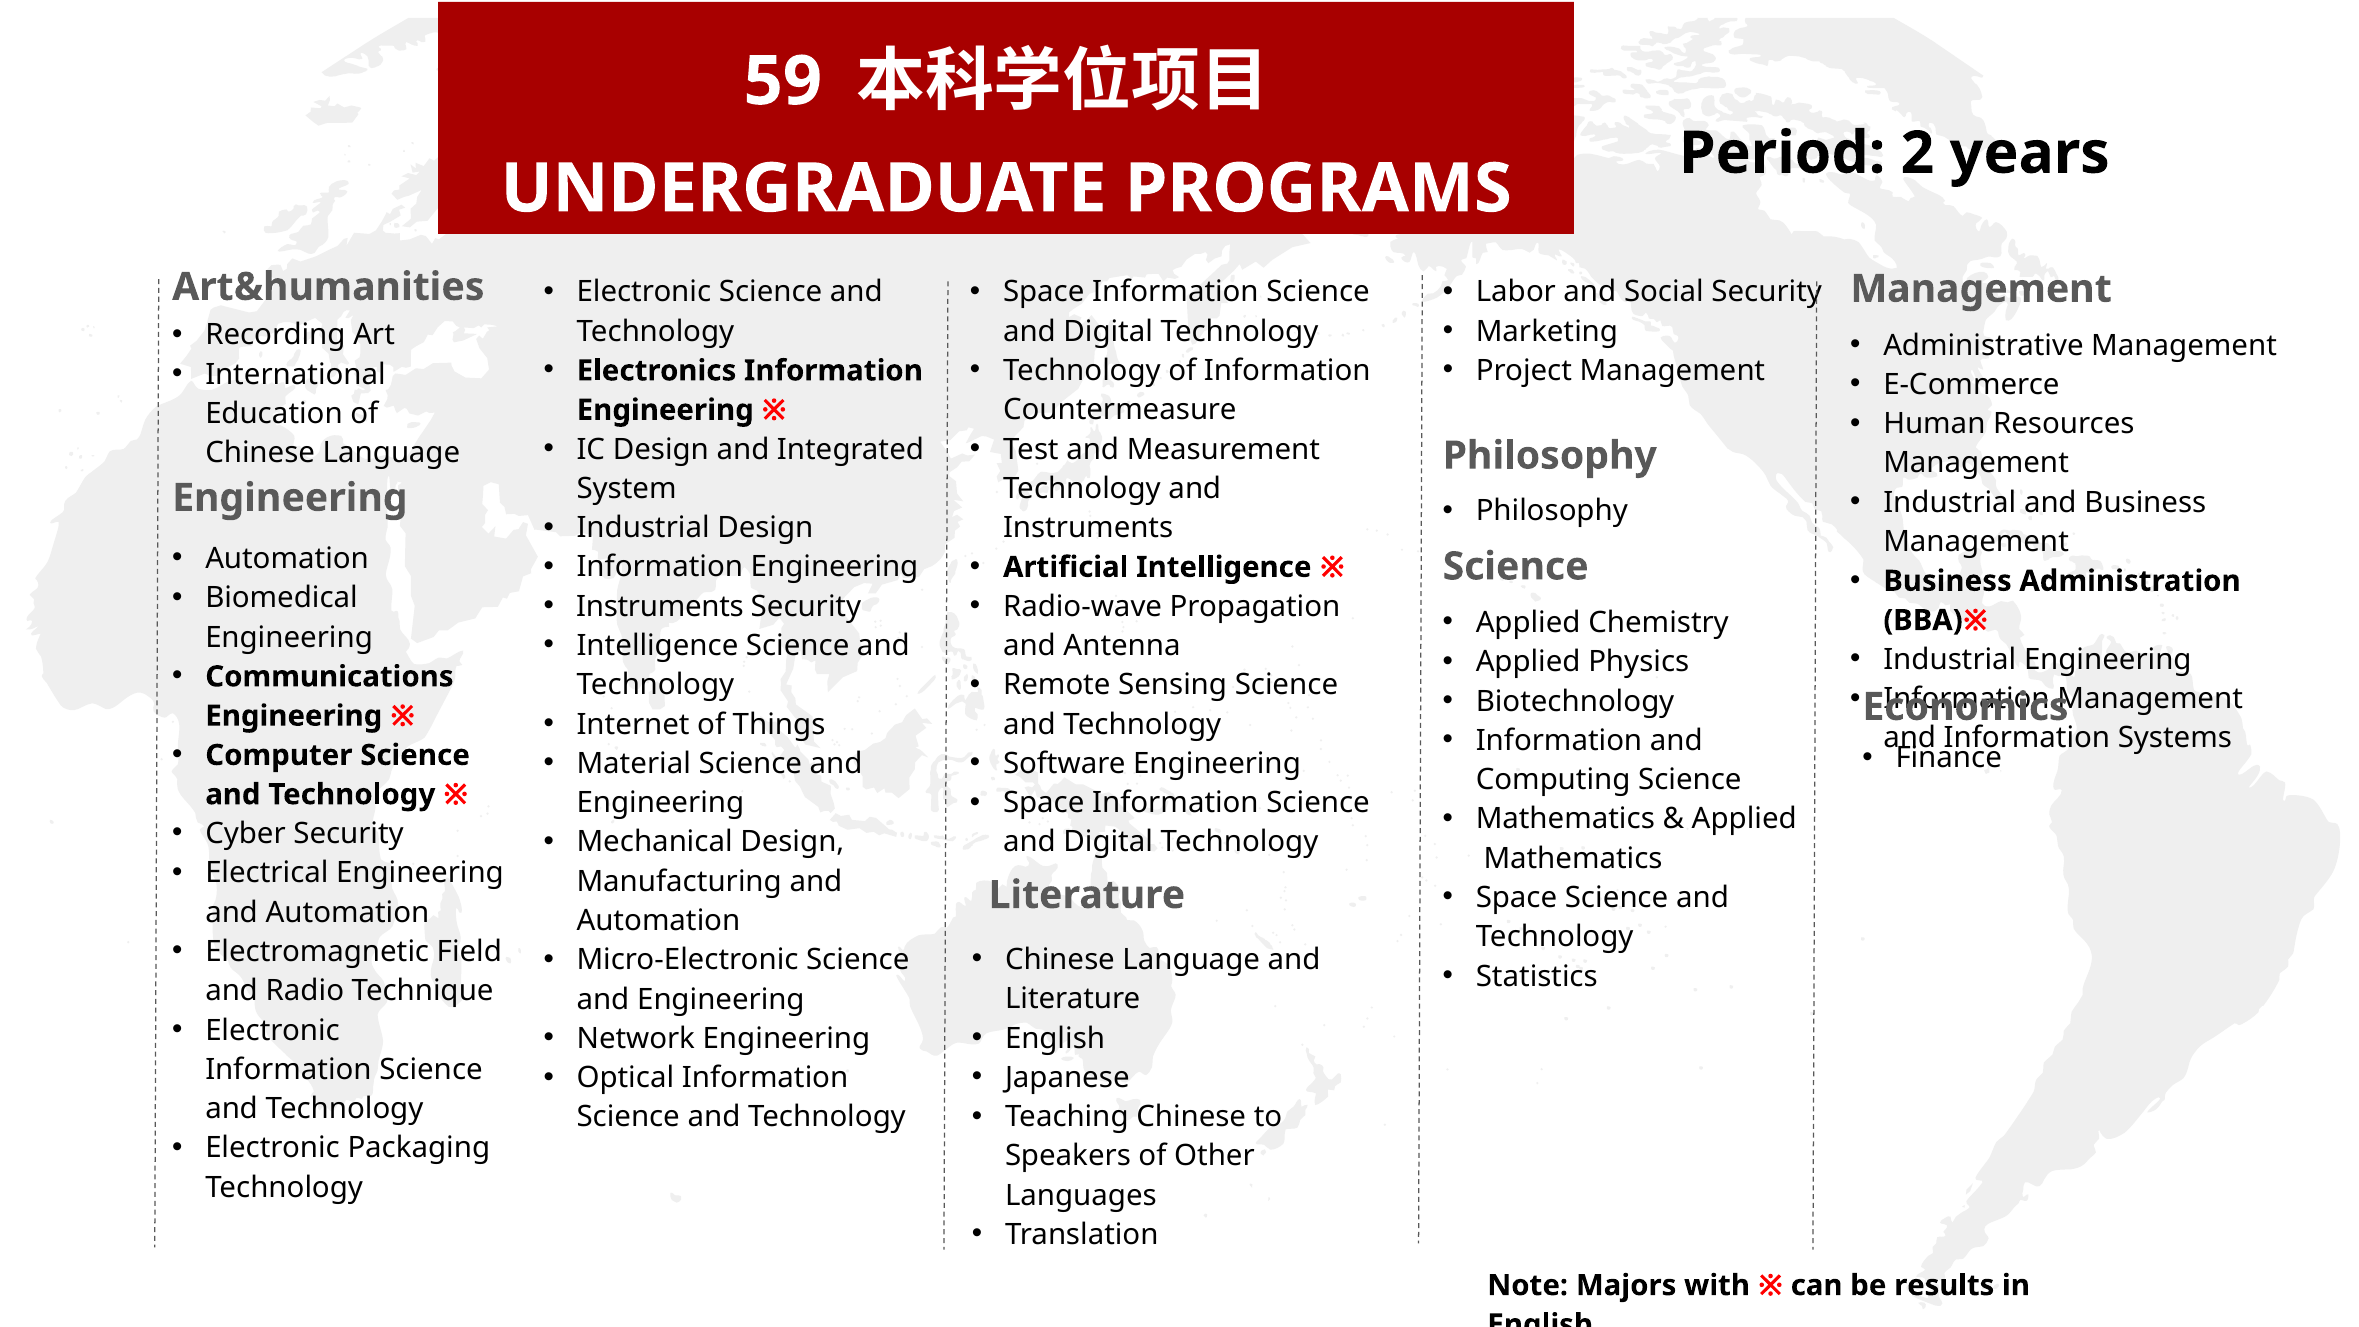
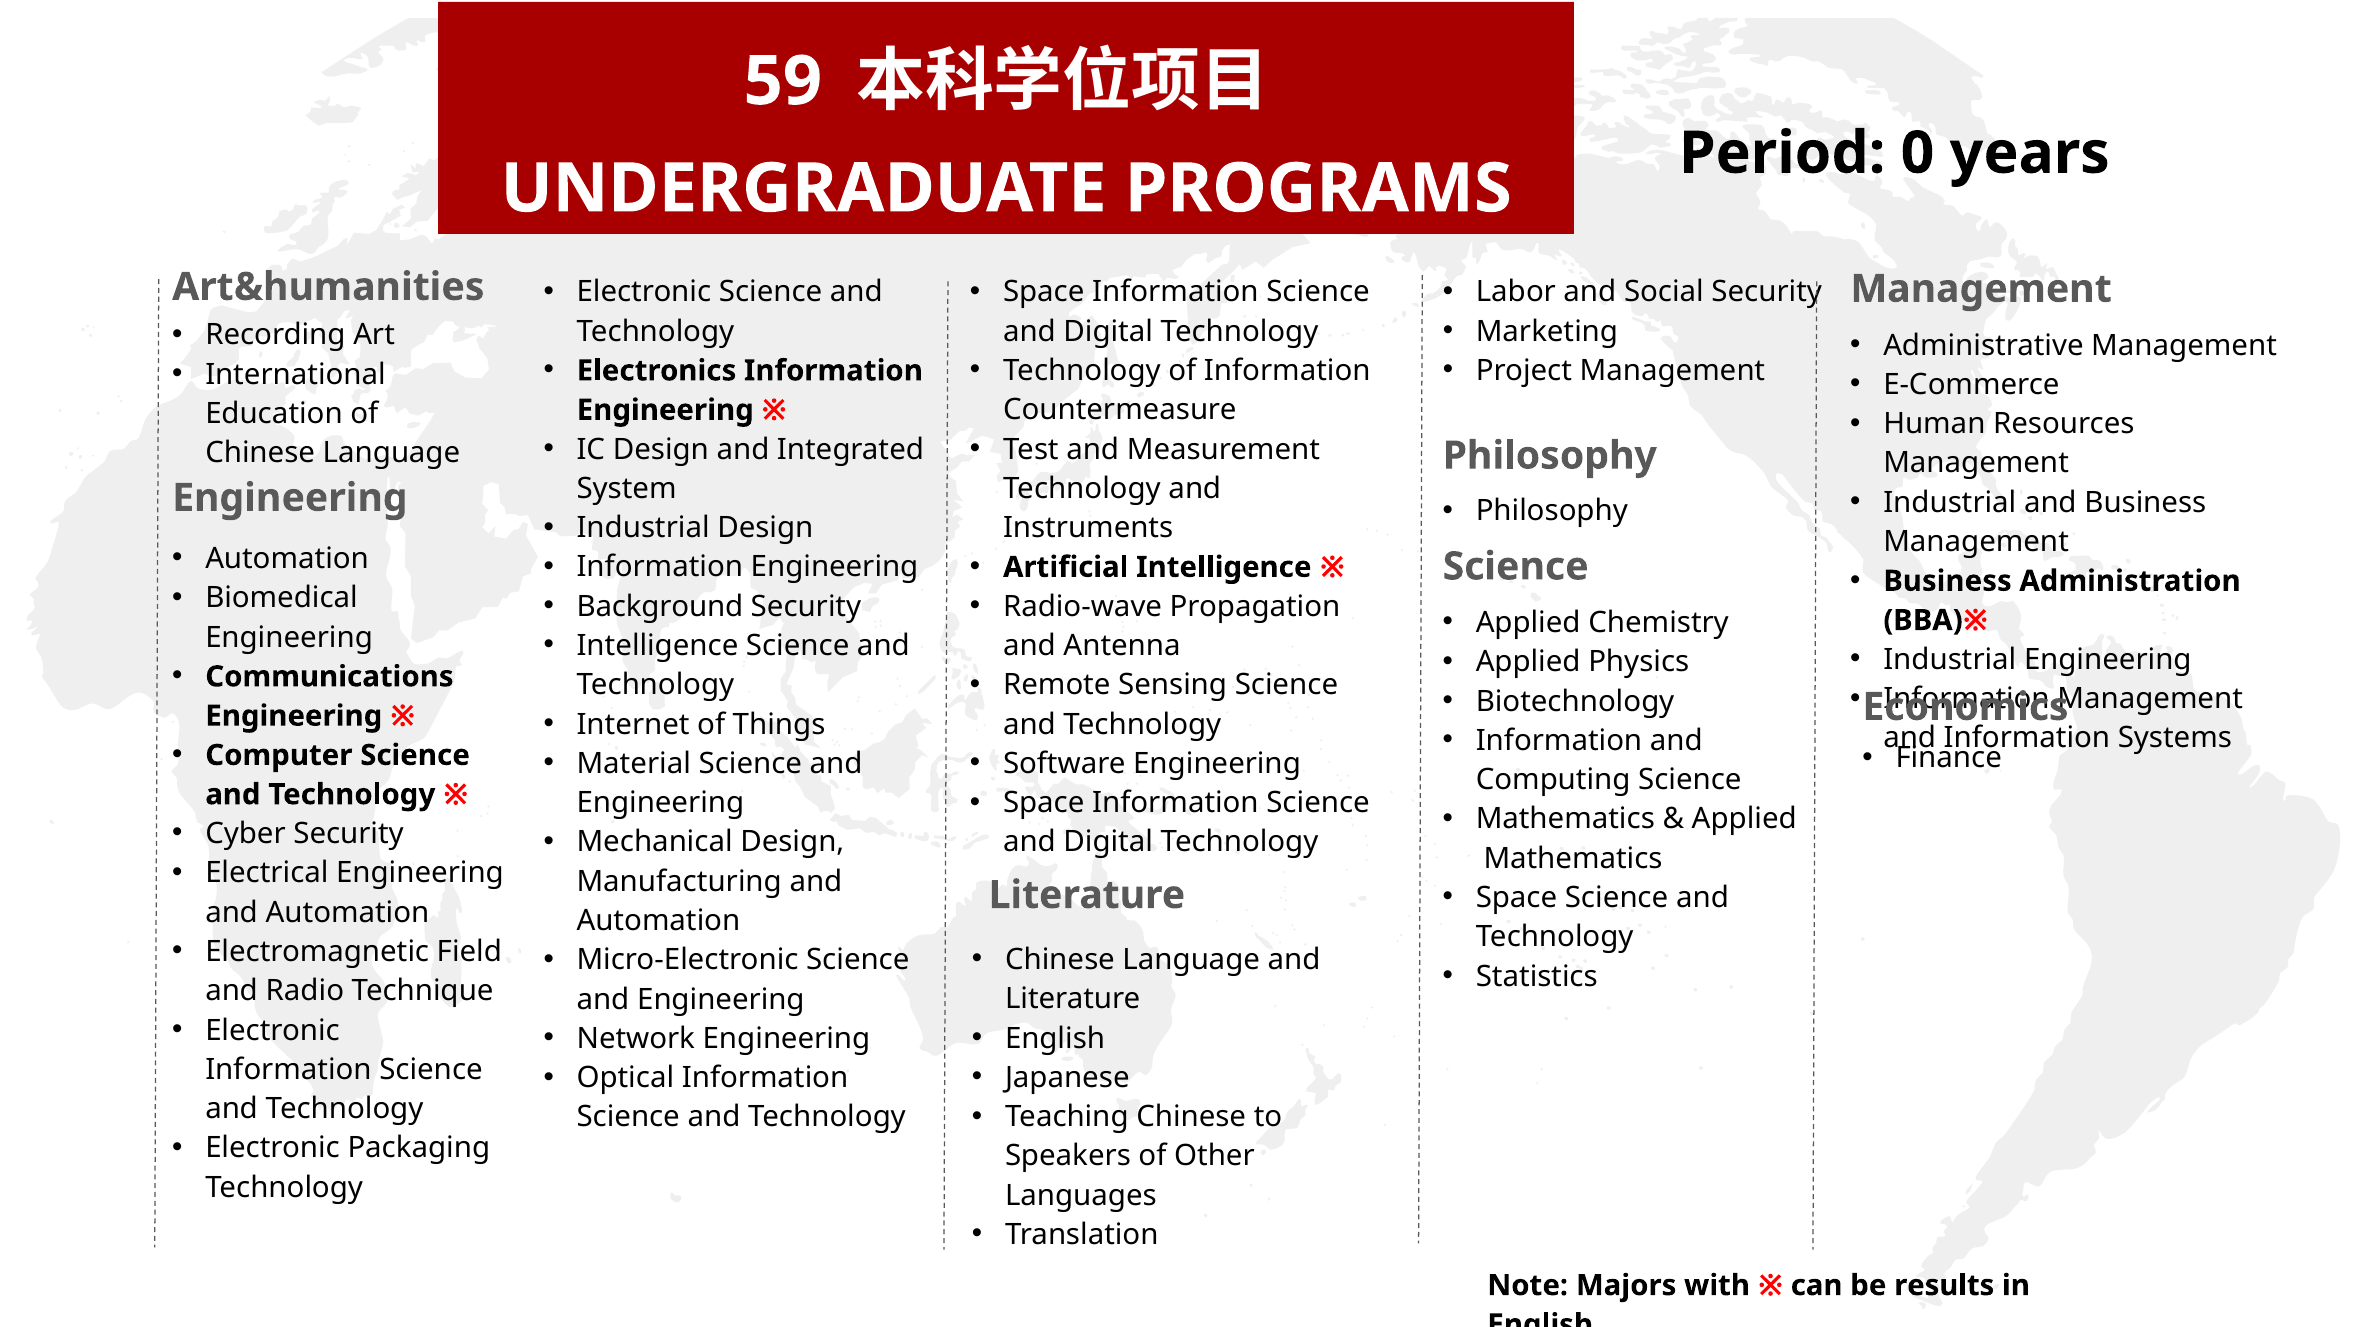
2: 2 -> 0 (1917, 153)
Instruments: Instruments -> Background (660, 606)
